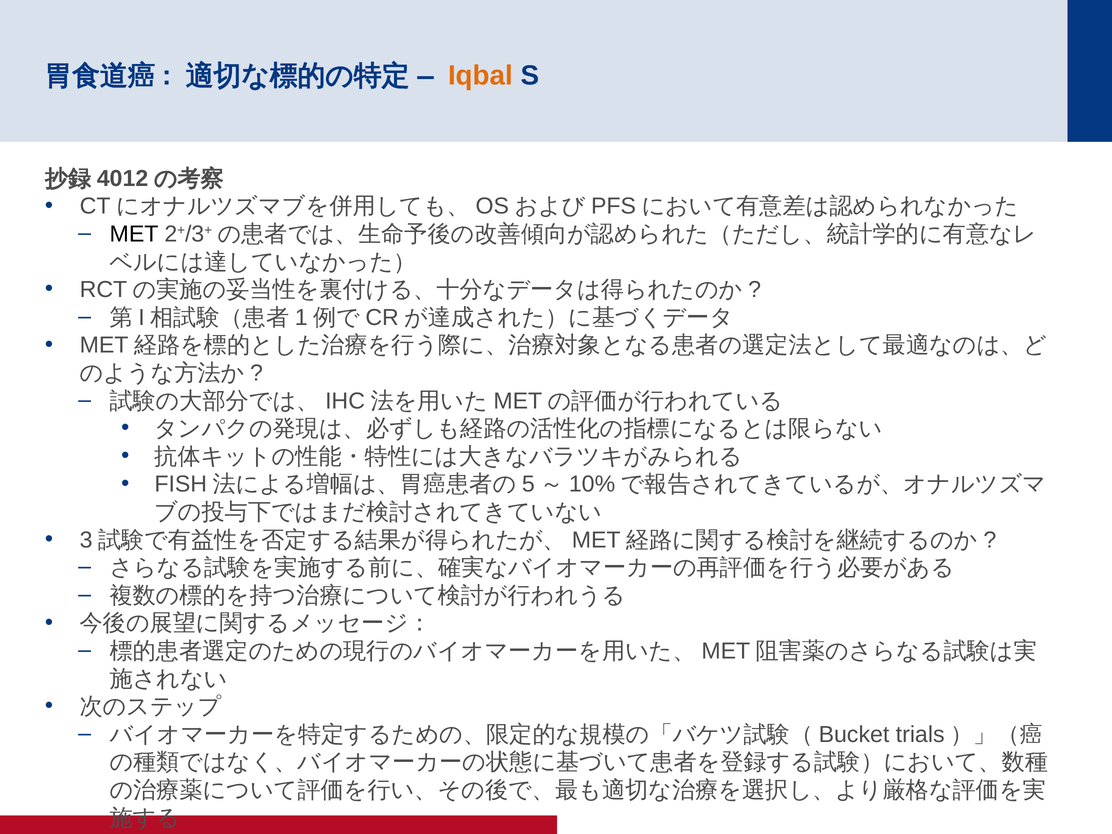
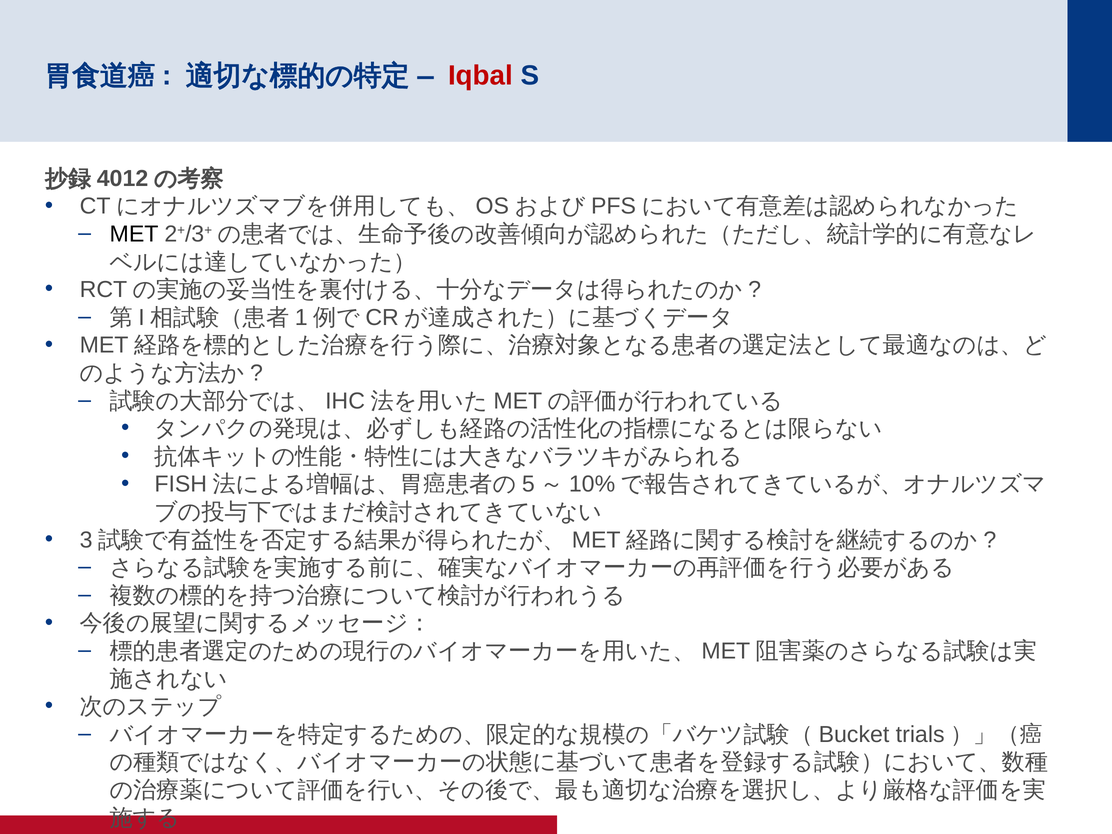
Iqbal colour: orange -> red (481, 76)
